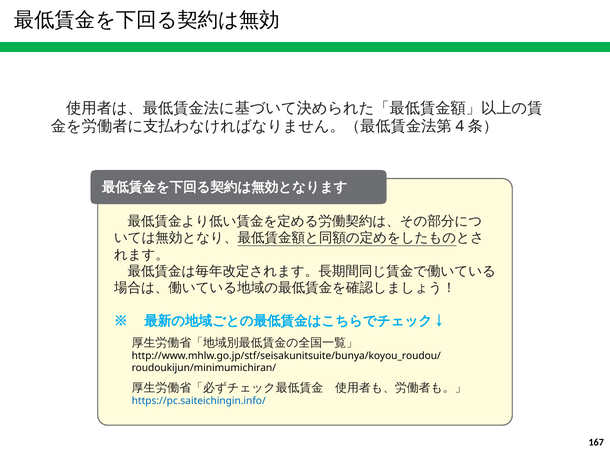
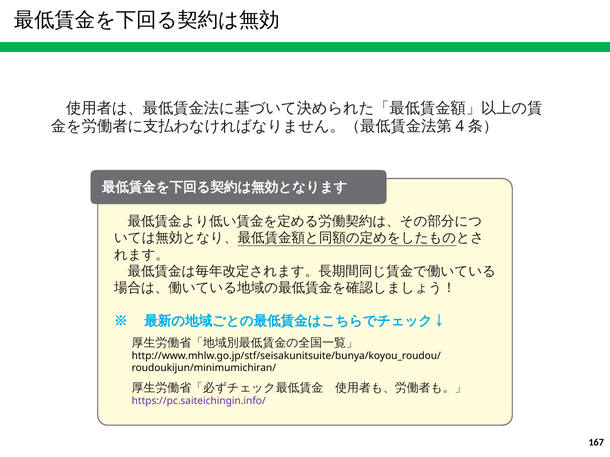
https://pc.saiteichingin.info/ colour: blue -> purple (199, 402)
